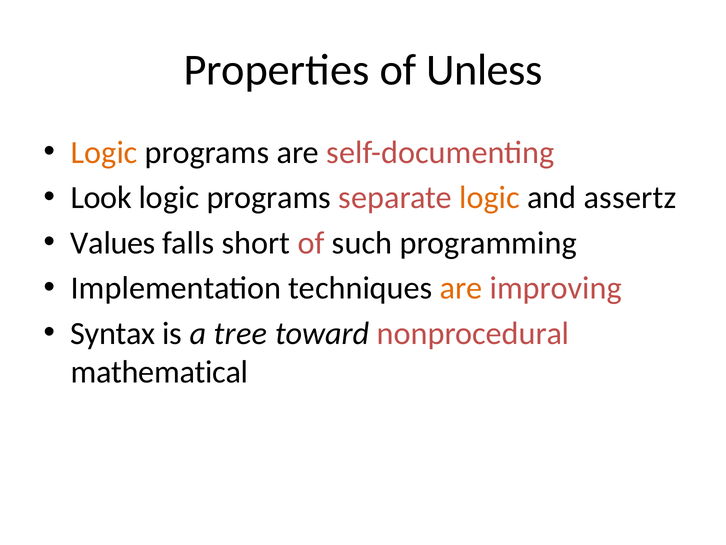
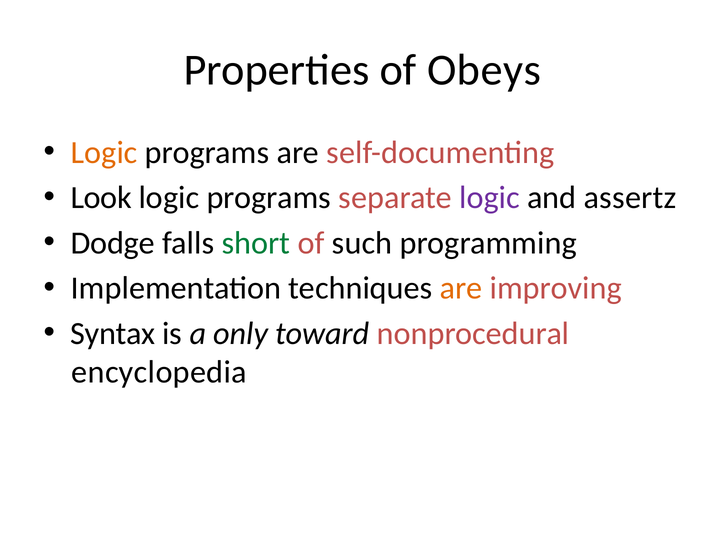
Unless: Unless -> Obeys (484, 70)
logic colour: orange -> purple (489, 197)
Values: Values -> Dodge (113, 243)
short colour: black -> green (256, 243)
tree: tree -> only (241, 333)
mathematical: mathematical -> encyclopedia (159, 372)
